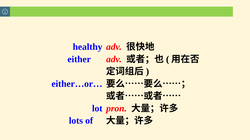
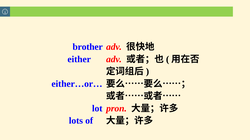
healthy: healthy -> brother (88, 47)
